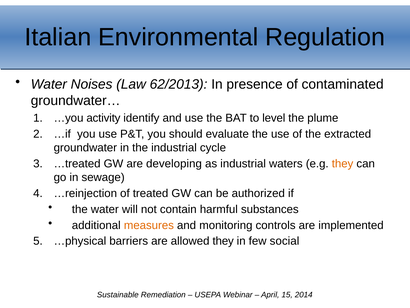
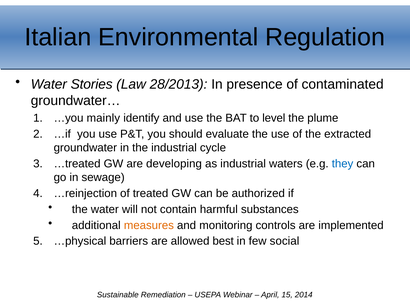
Noises: Noises -> Stories (92, 84)
62/2013: 62/2013 -> 28/2013 (179, 84)
activity: activity -> mainly (103, 118)
they colour: orange -> blue (343, 163)
allowed they: they -> best (223, 241)
